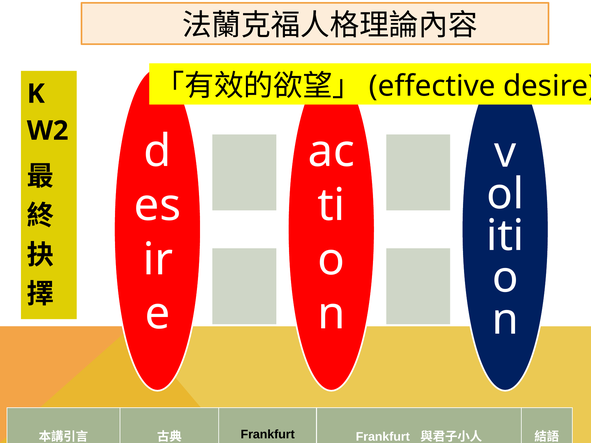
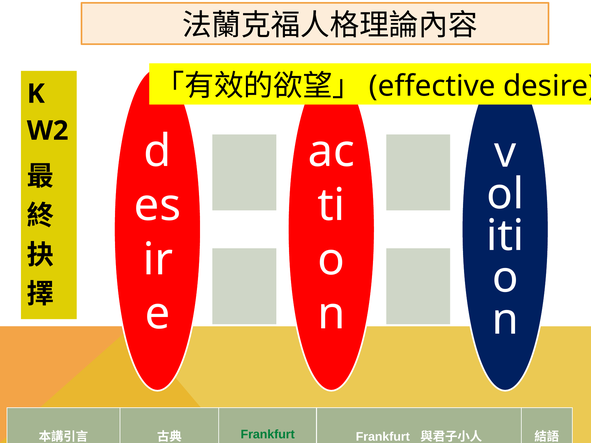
Frankfurt colour: black -> green (268, 435)
